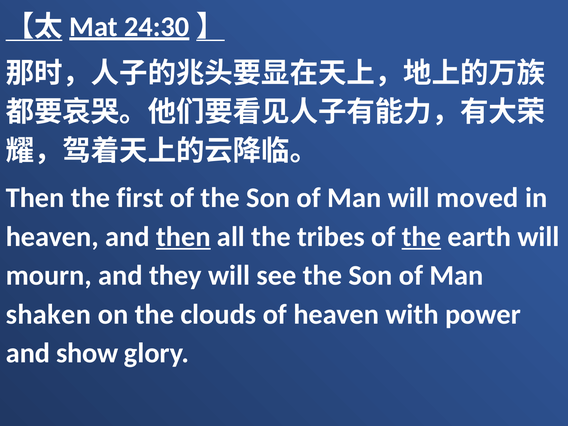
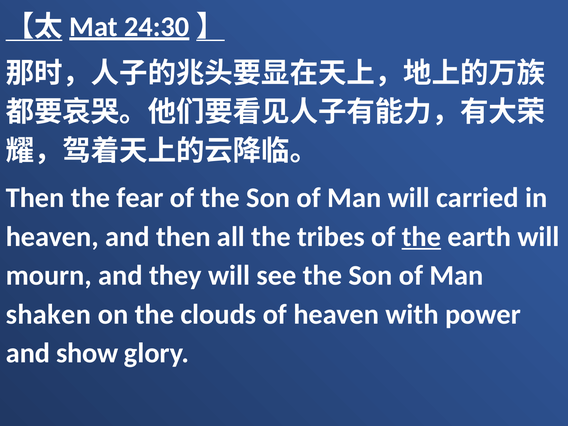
first: first -> fear (140, 198)
moved: moved -> carried (477, 198)
then underline: present -> none (183, 237)
